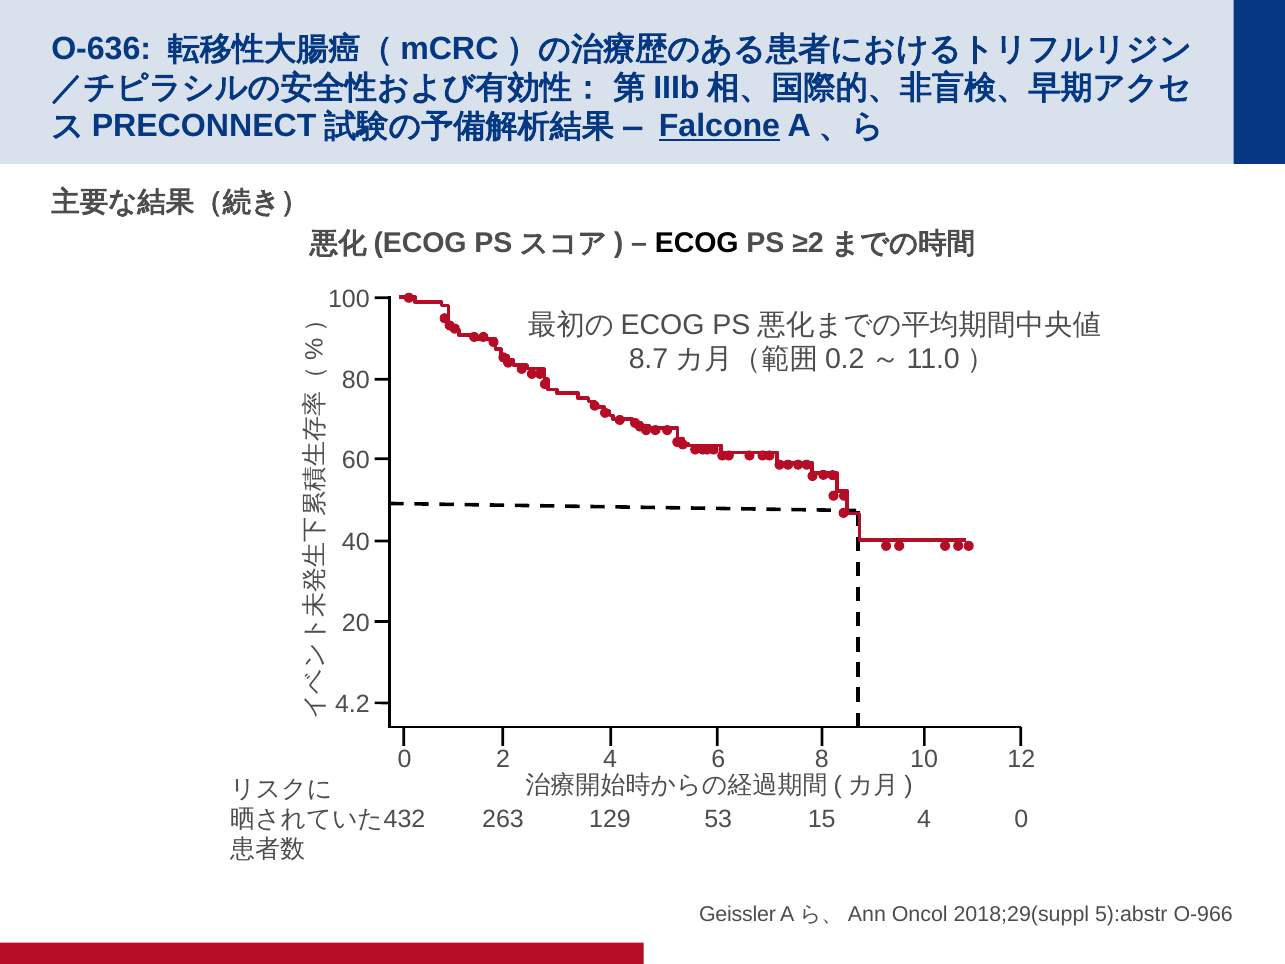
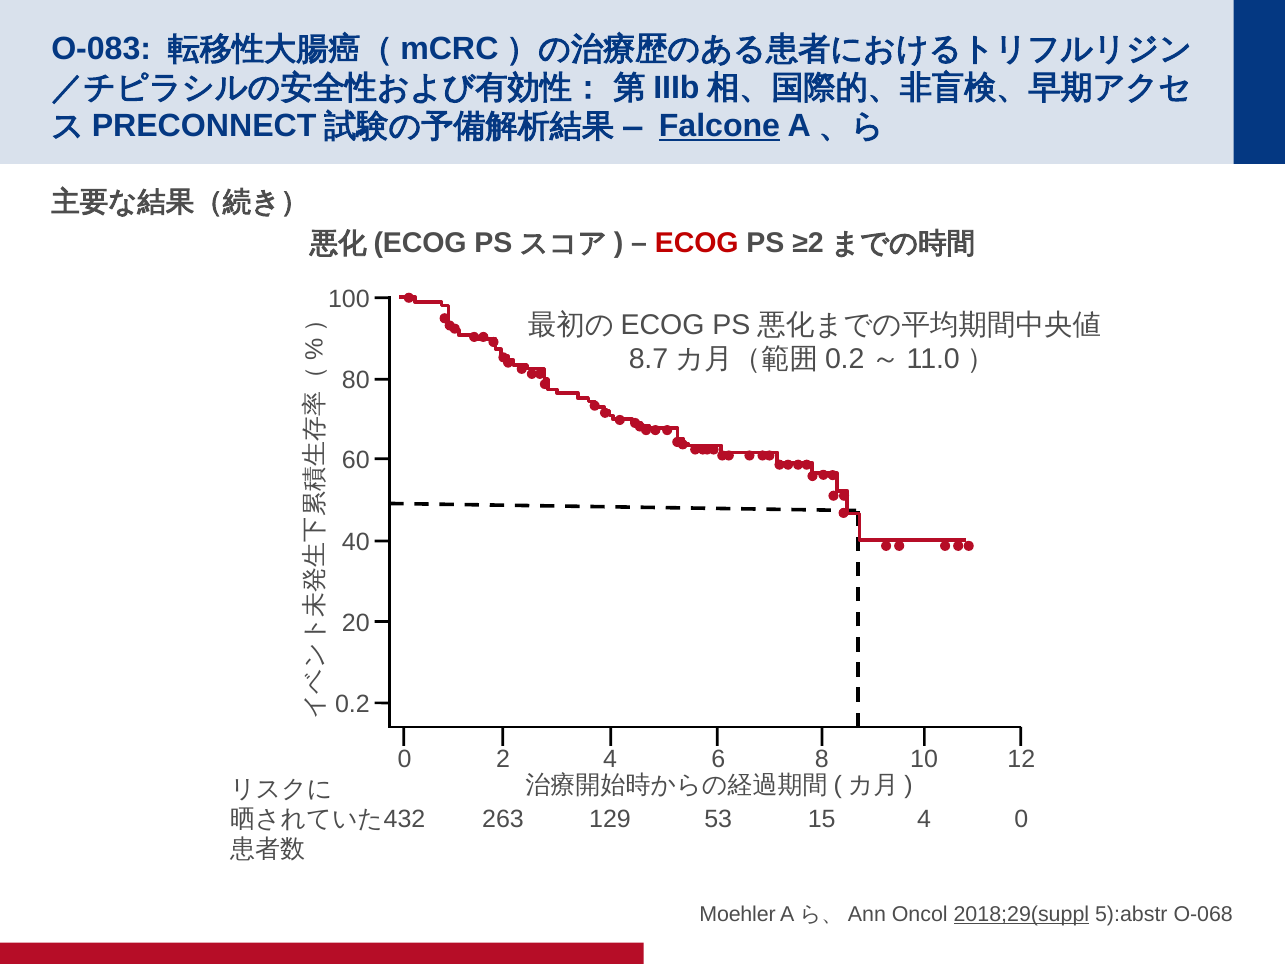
O-636: O-636 -> O-083 (101, 49)
ECOG colour: black -> red (697, 243)
4.2: 4.2 -> 0.2 (352, 704)
Geissler: Geissler -> Moehler (738, 914)
2018;29(suppl underline: none -> present (1021, 914)
O-966: O-966 -> O-068 (1203, 914)
